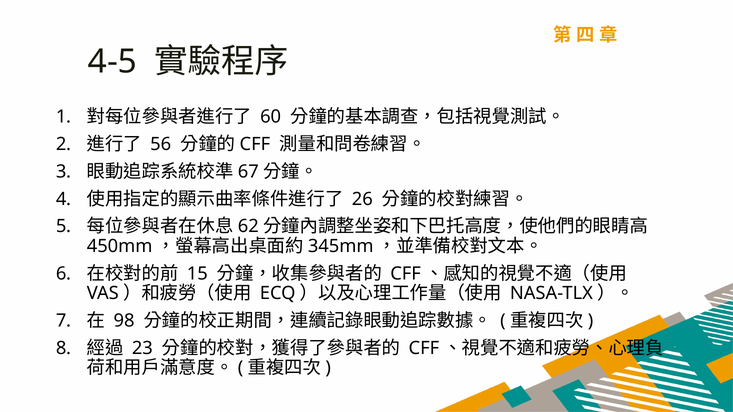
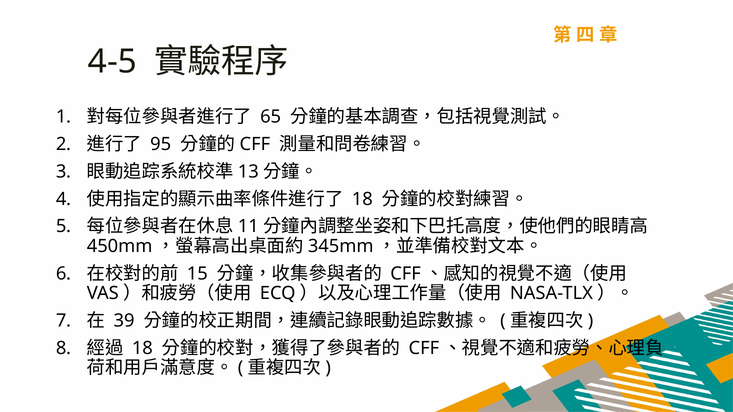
60: 60 -> 65 (271, 117)
56: 56 -> 95 (161, 144)
67: 67 -> 13 (248, 172)
26: 26 -> 18 (362, 199)
62: 62 -> 11 (248, 227)
98: 98 -> 39 (124, 321)
23: 23 -> 18 (142, 348)
